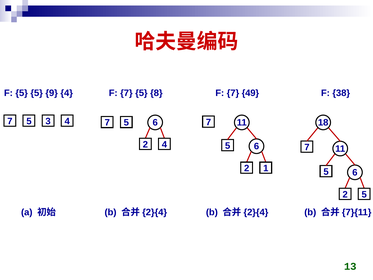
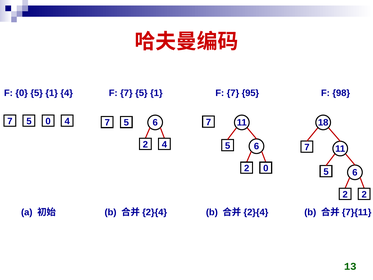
F 5: 5 -> 0 (22, 93)
9: 9 -> 1 (52, 93)
7 5 8: 8 -> 1 (156, 93)
49: 49 -> 95 (250, 93)
38: 38 -> 98 (341, 93)
5 3: 3 -> 0 (48, 121)
2 1: 1 -> 0 (266, 168)
2 5: 5 -> 2 (364, 194)
